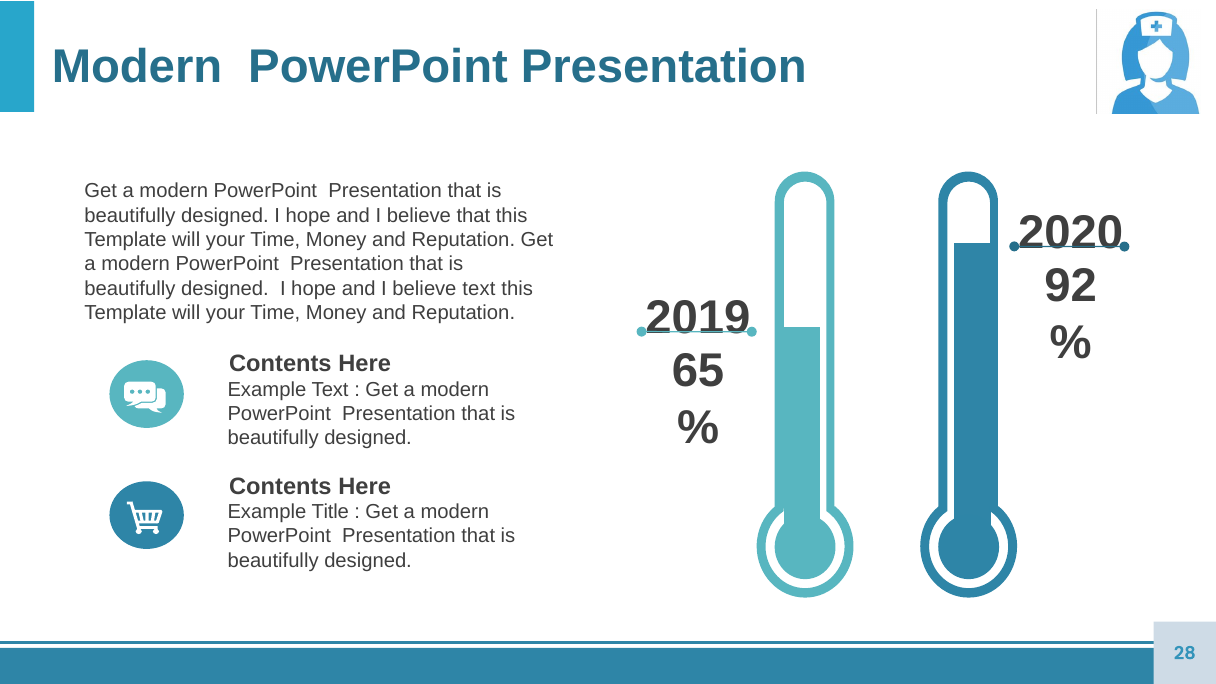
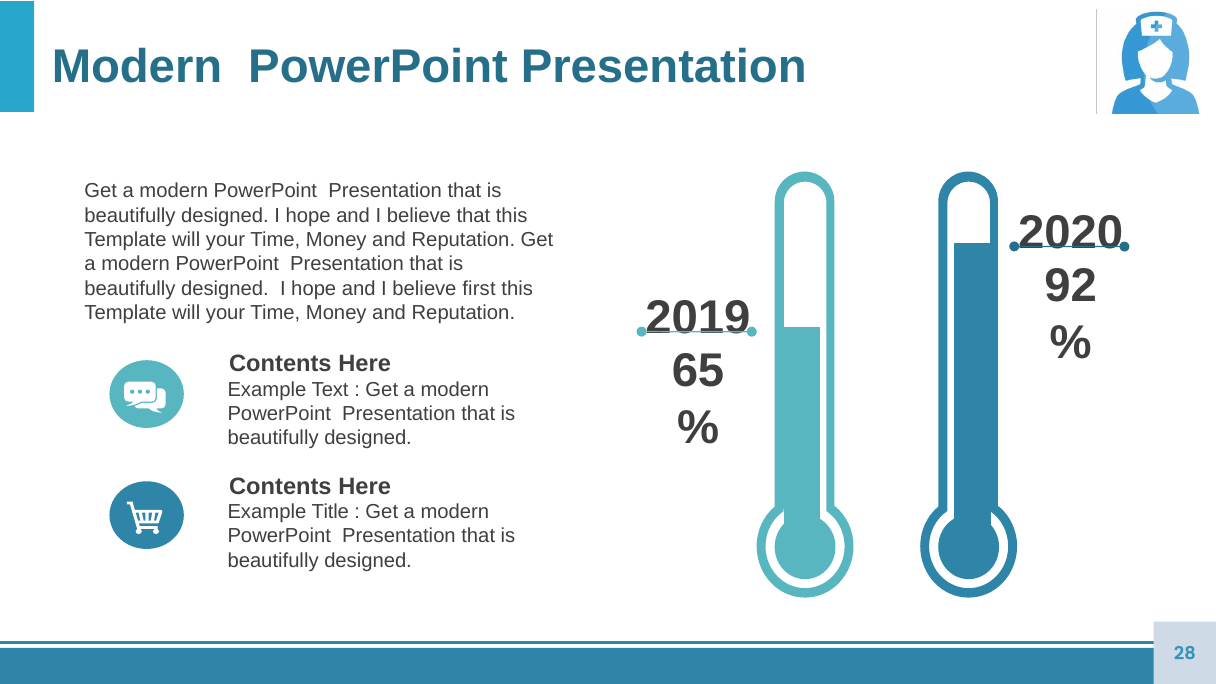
believe text: text -> first (479, 288)
